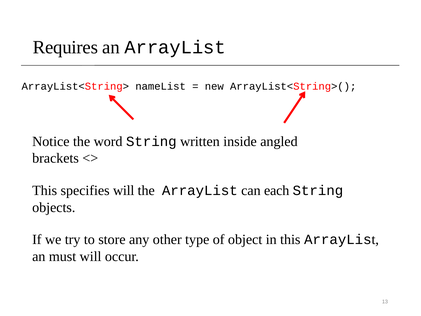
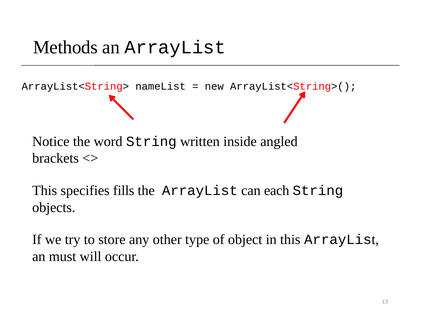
Requires: Requires -> Methods (65, 47)
specifies will: will -> fills (124, 190)
